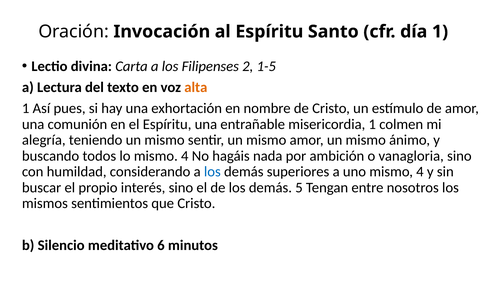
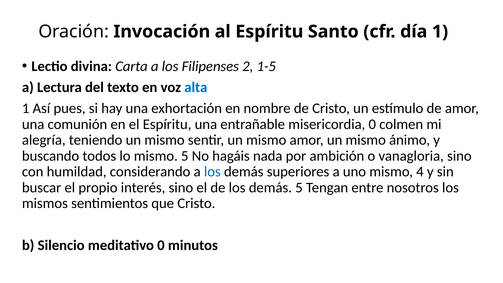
alta colour: orange -> blue (196, 87)
misericordia 1: 1 -> 0 (372, 124)
lo mismo 4: 4 -> 5 (185, 156)
meditativo 6: 6 -> 0 (161, 245)
